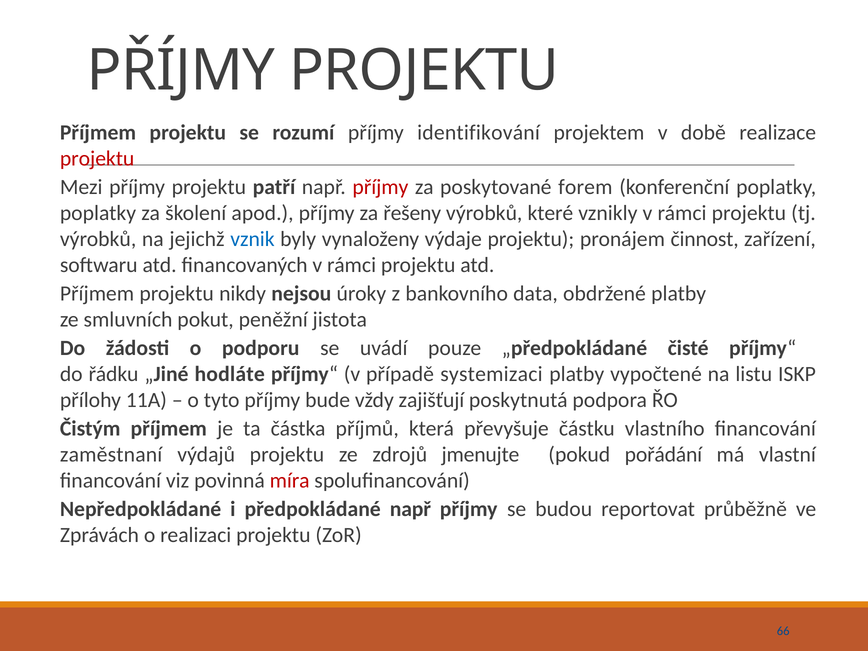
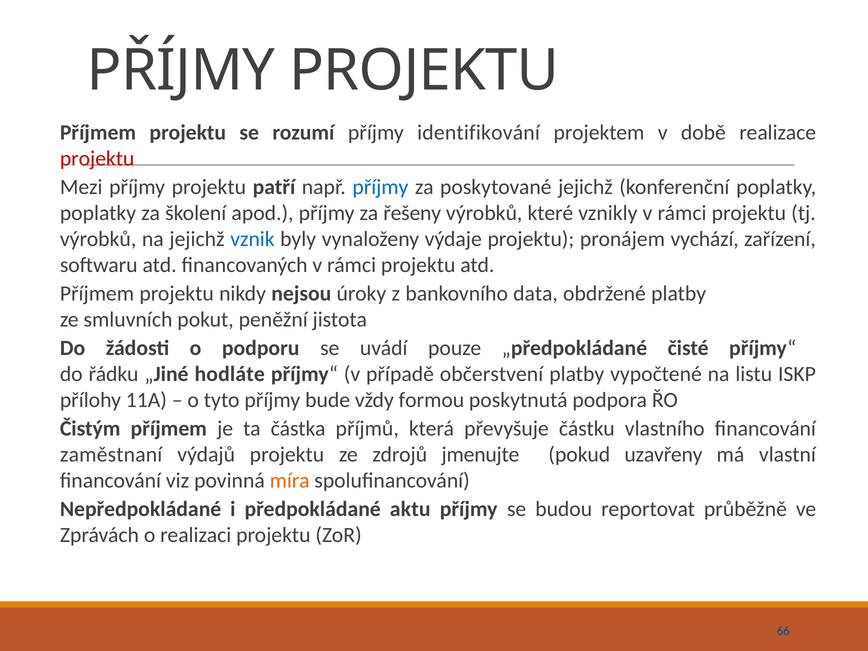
příjmy colour: red -> blue (380, 187)
poskytované forem: forem -> jejichž (585, 187)
činnost: činnost -> vychází (705, 239)
systemizaci: systemizaci -> občerstvení (492, 374)
zajišťují: zajišťují -> formou (431, 400)
pořádání: pořádání -> uzavřeny (663, 455)
míra colour: red -> orange (290, 481)
předpokládané např: např -> aktu (410, 509)
